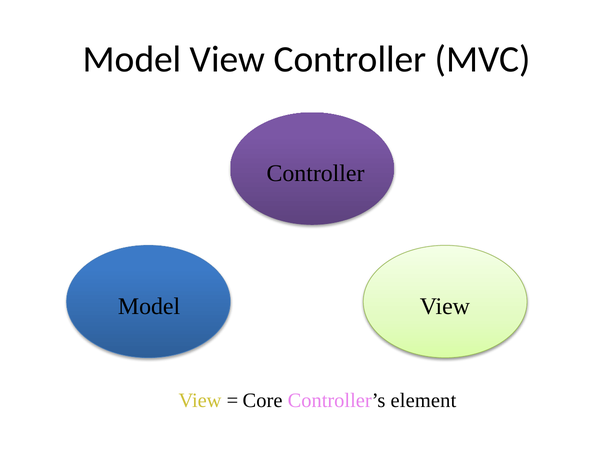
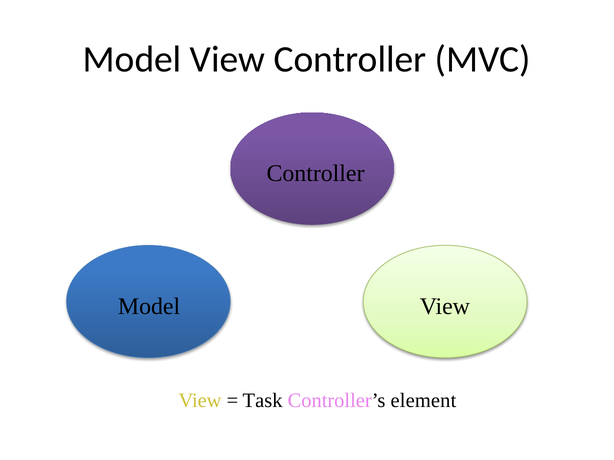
Core: Core -> Task (263, 401)
